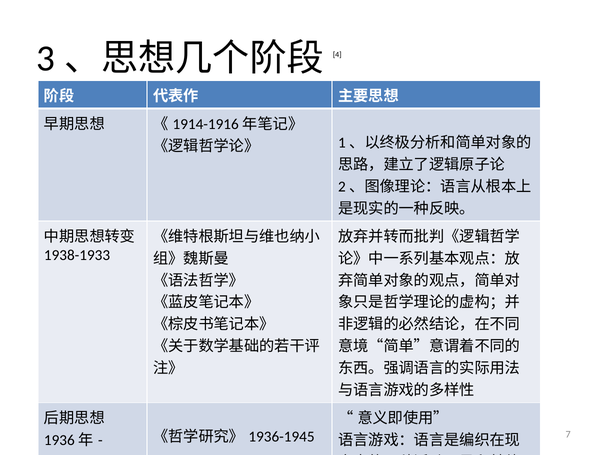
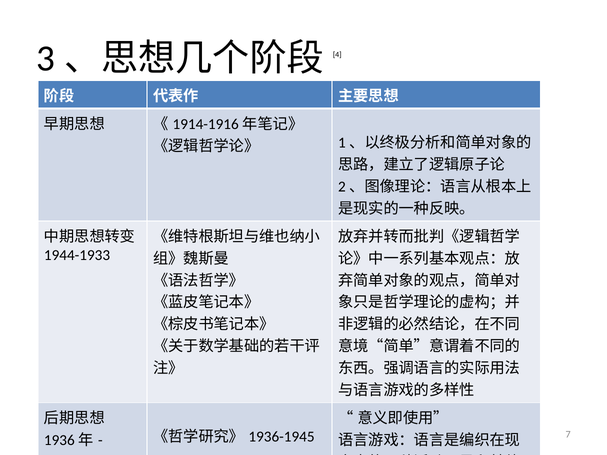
1938-1933: 1938-1933 -> 1944-1933 (77, 256)
